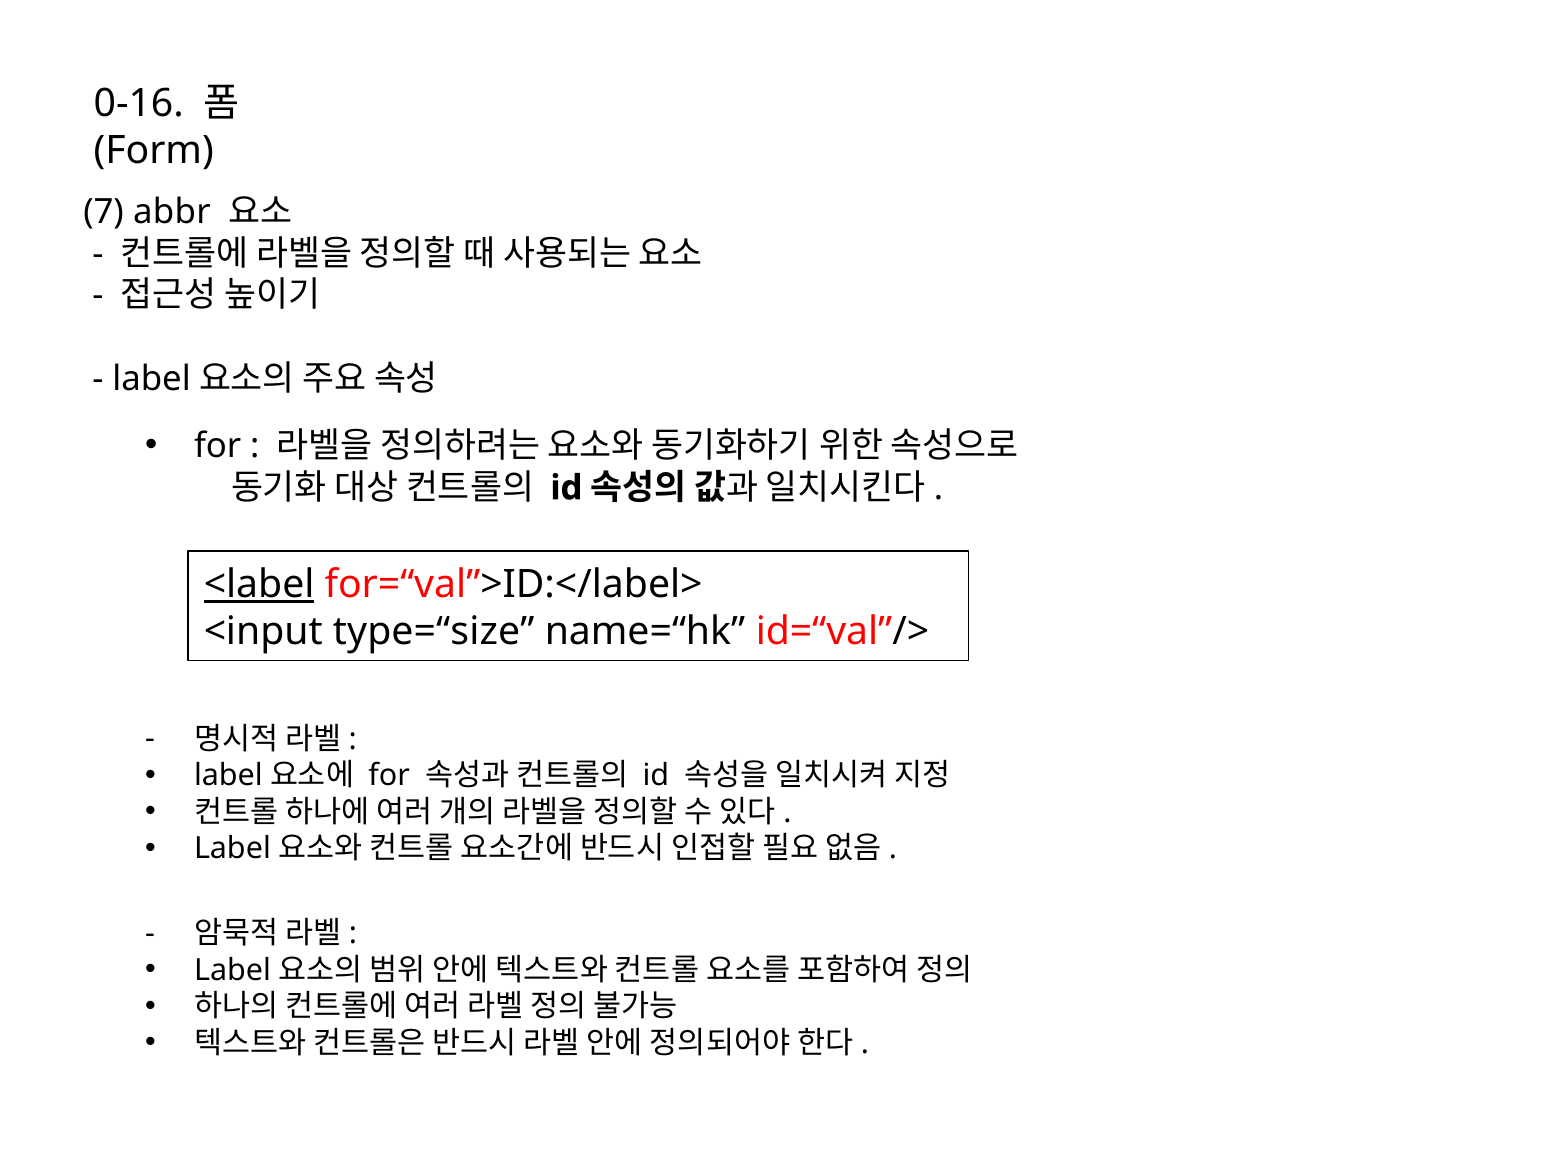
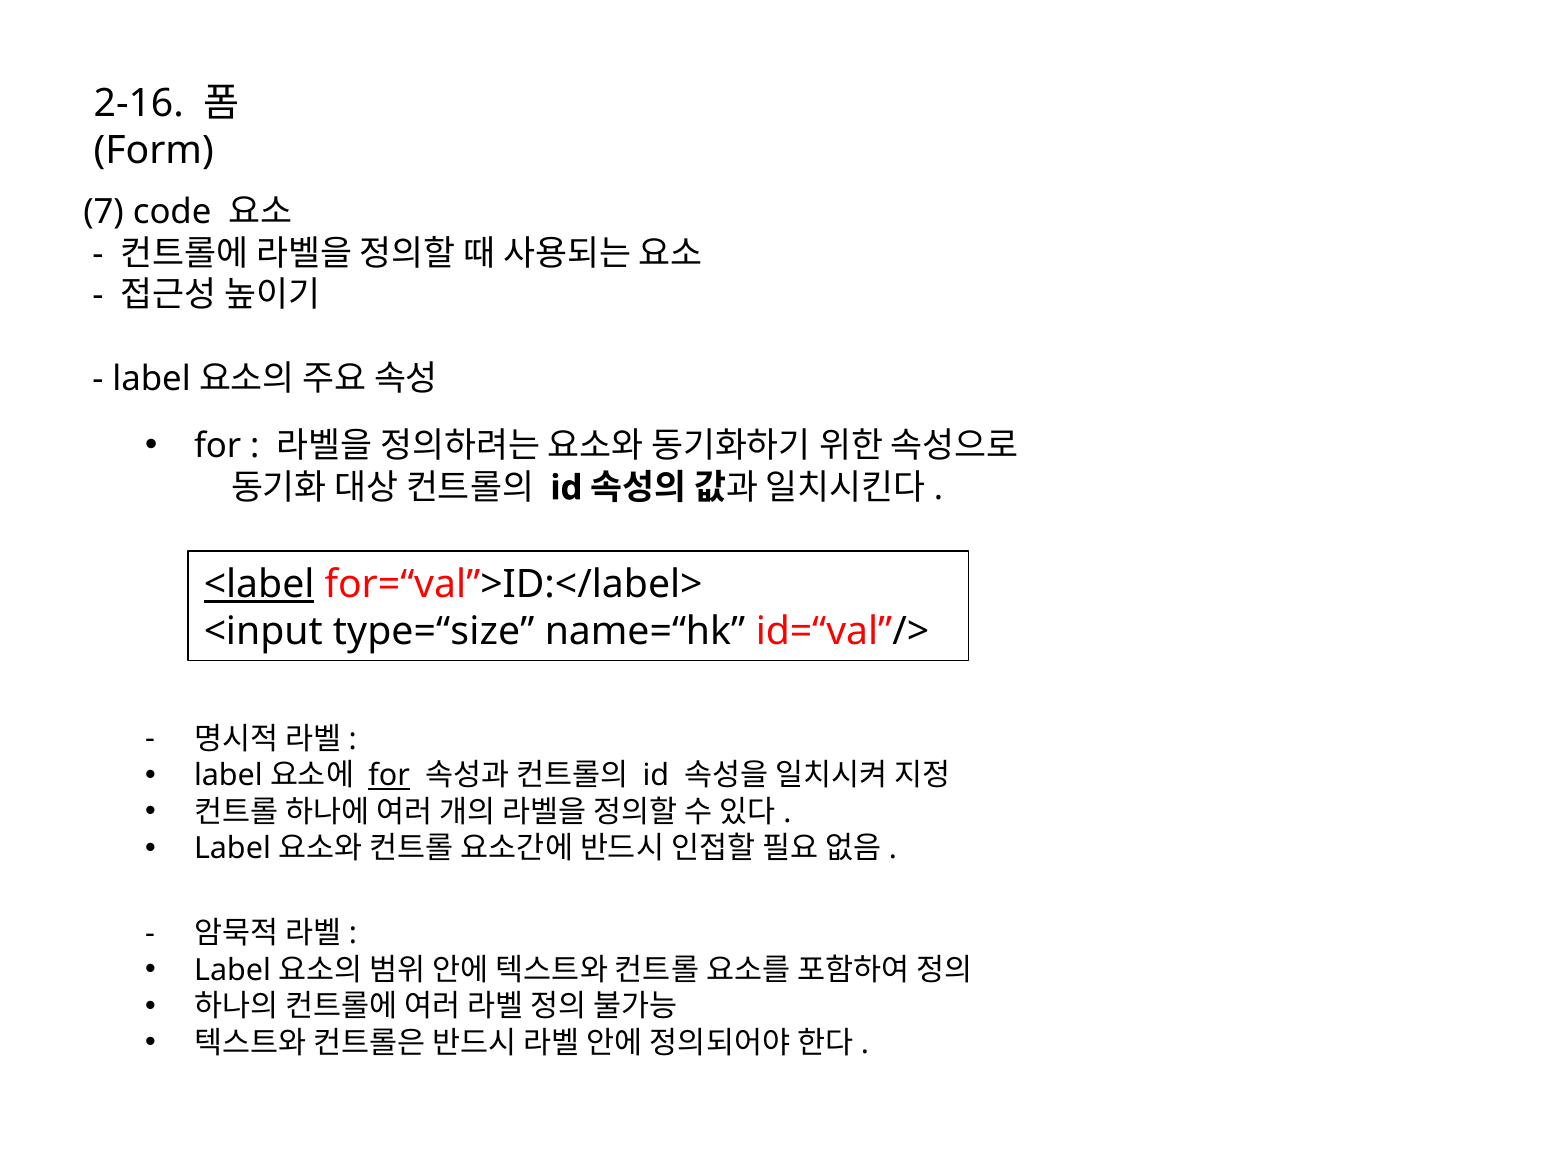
0-16: 0-16 -> 2-16 (139, 103)
abbr: abbr -> code (172, 212)
for underline: none -> present (389, 776)
